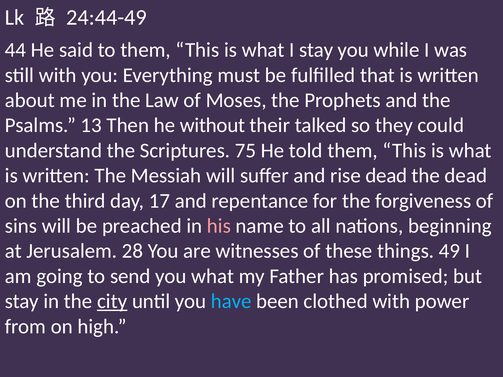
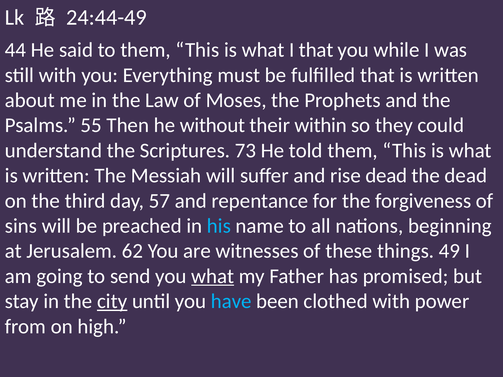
I stay: stay -> that (316, 50)
13: 13 -> 55 (91, 125)
talked: talked -> within (321, 125)
75: 75 -> 73 (245, 151)
17: 17 -> 57 (159, 201)
his colour: pink -> light blue (219, 226)
28: 28 -> 62 (133, 251)
what underline: none -> present (213, 276)
